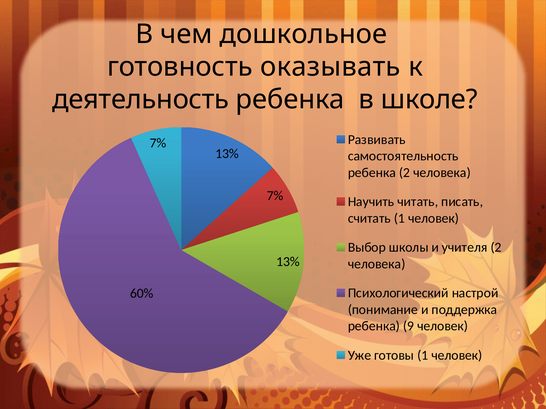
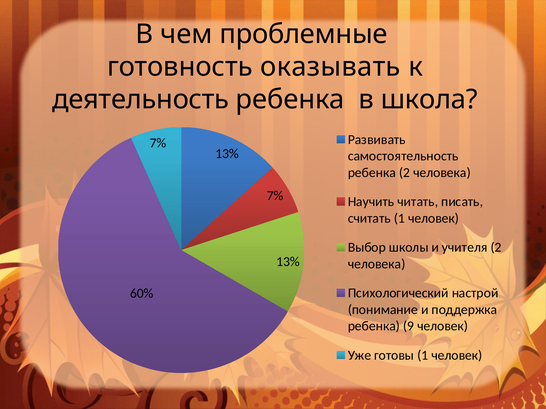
дошкольное: дошкольное -> проблемные (304, 34)
школе: школе -> школа (429, 100)
